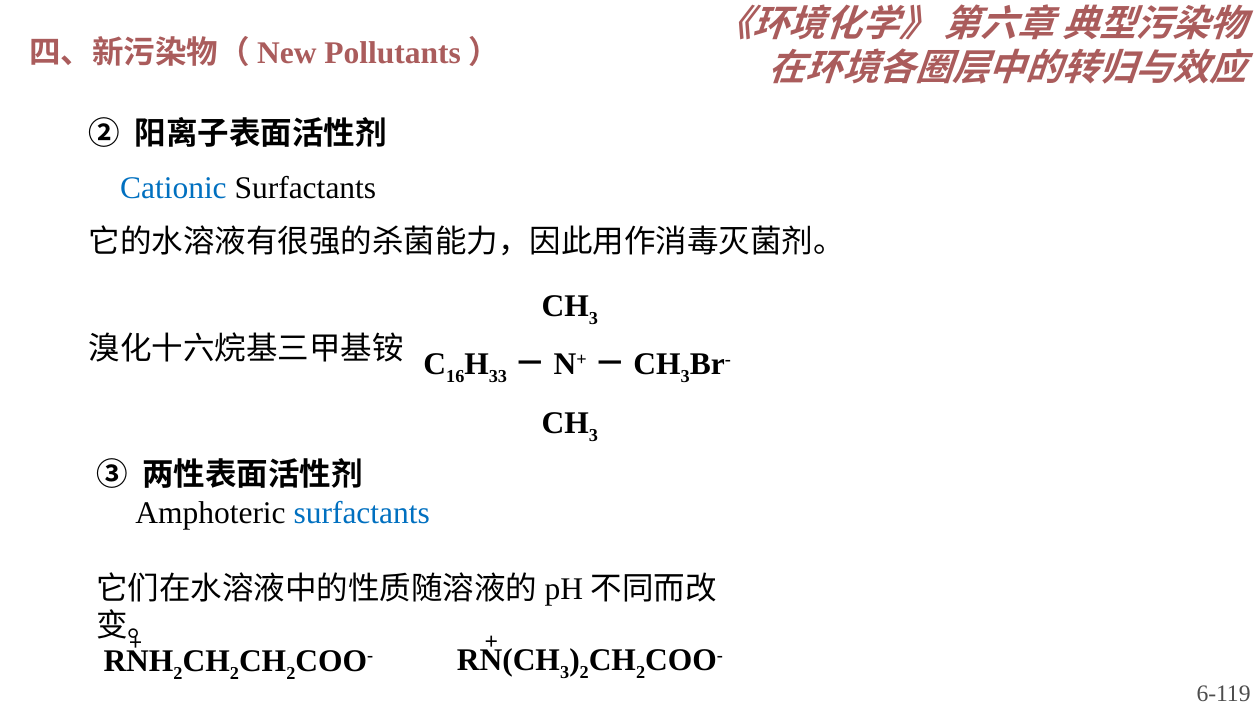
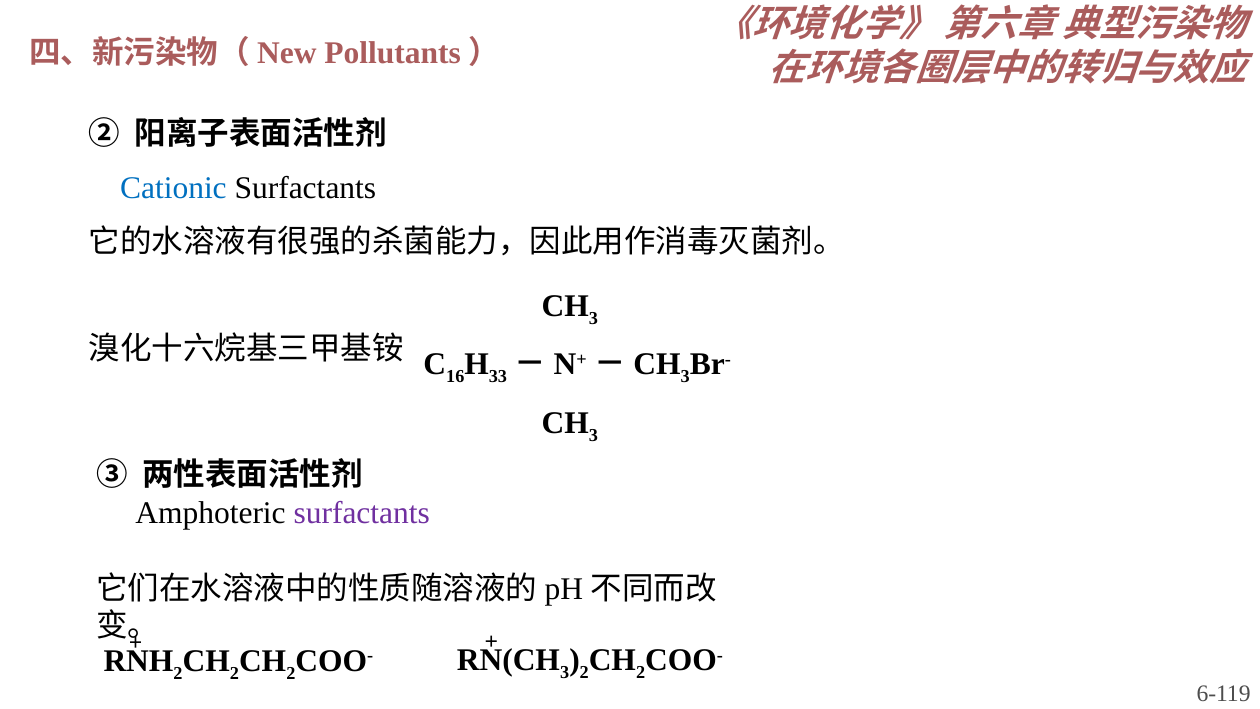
surfactants colour: blue -> purple (362, 513)
